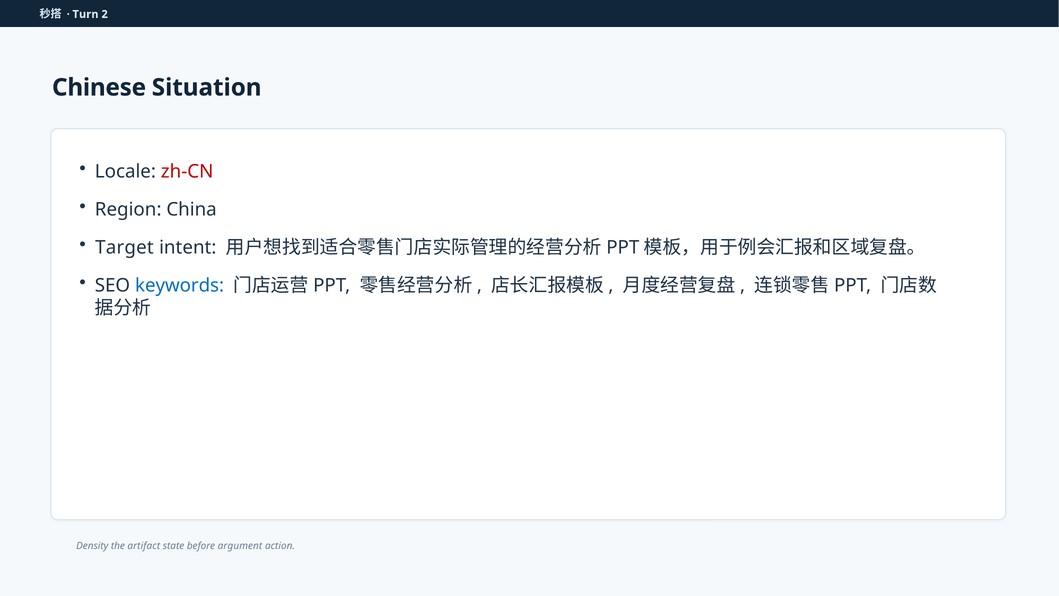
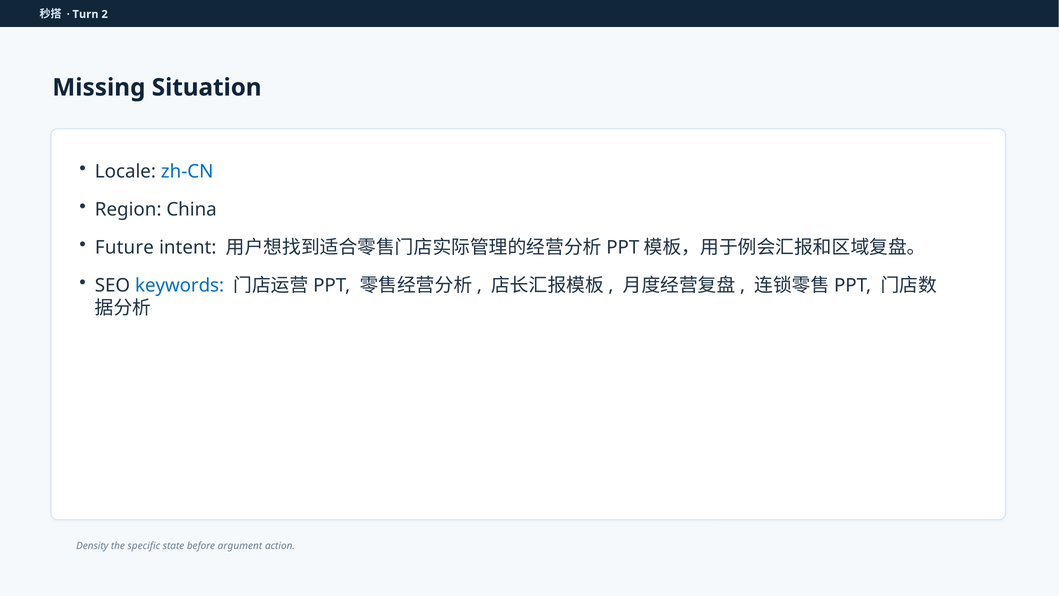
Chinese: Chinese -> Missing (99, 87)
zh-CN colour: red -> blue (187, 171)
Target: Target -> Future (124, 247)
artifact: artifact -> specific (144, 546)
